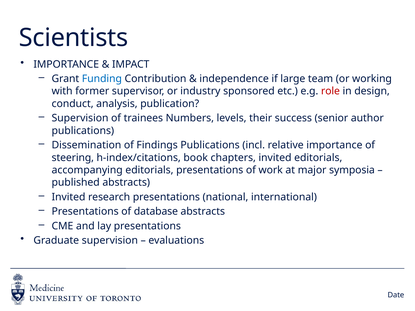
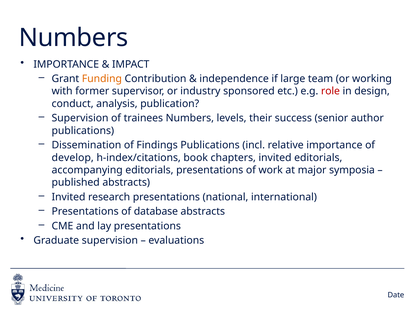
Scientists: Scientists -> Numbers (74, 38)
Funding colour: blue -> orange (102, 79)
steering: steering -> develop (73, 158)
